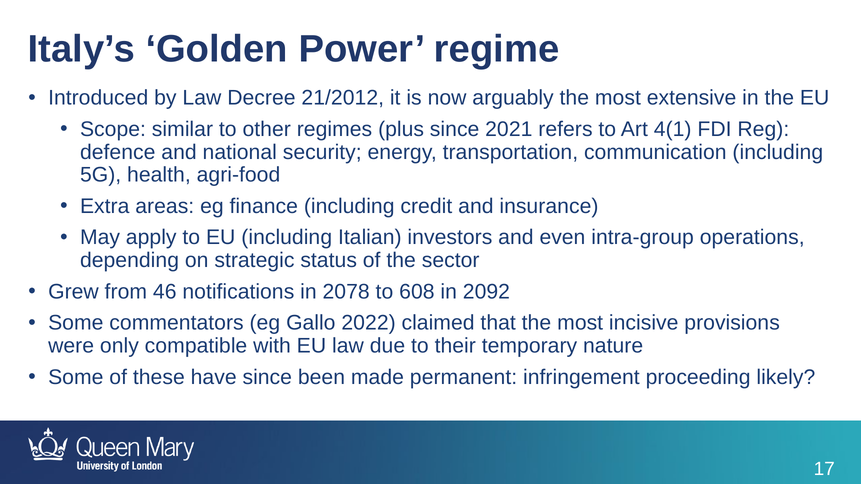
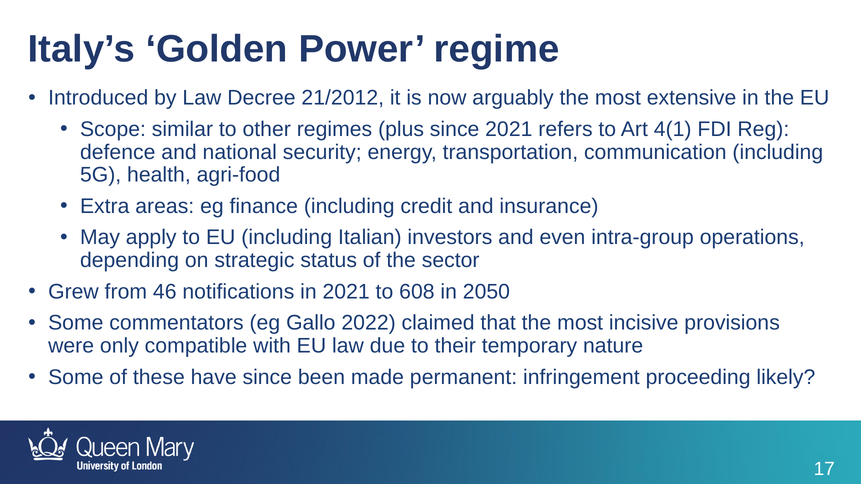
in 2078: 2078 -> 2021 (346, 292)
2092: 2092 -> 2050 (486, 292)
